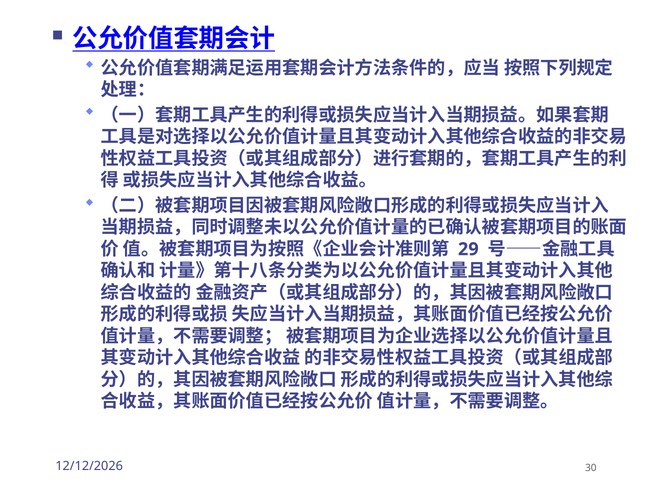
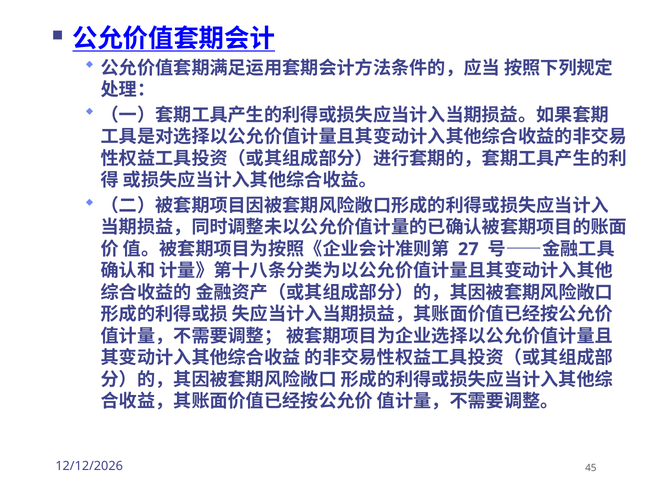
29: 29 -> 27 (468, 249)
30: 30 -> 45 (591, 468)
